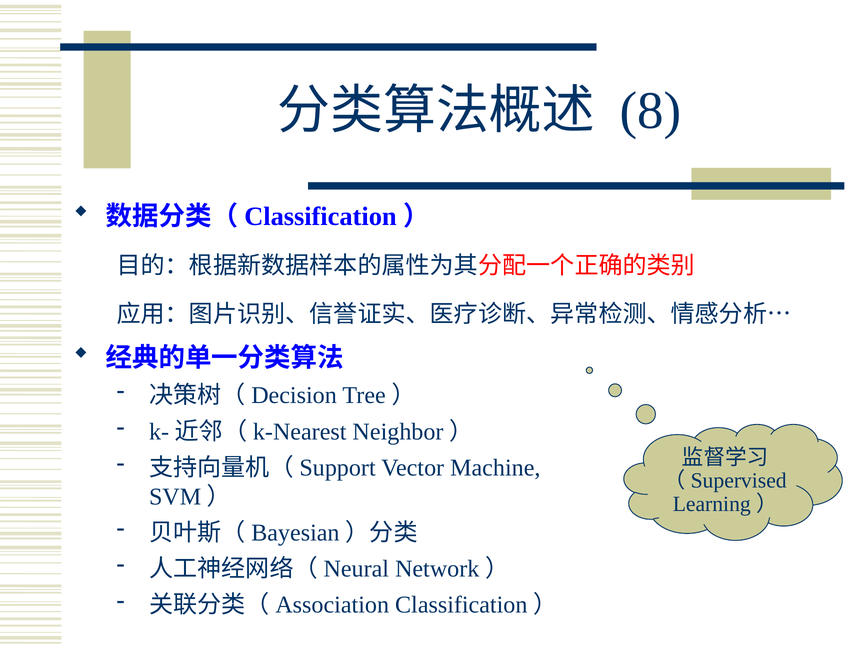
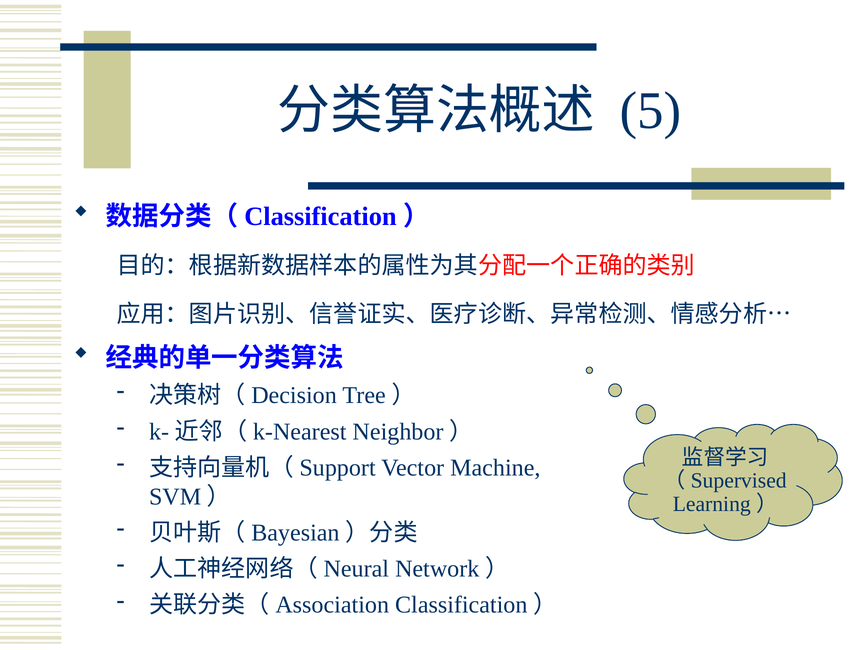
8: 8 -> 5 (650, 111)
